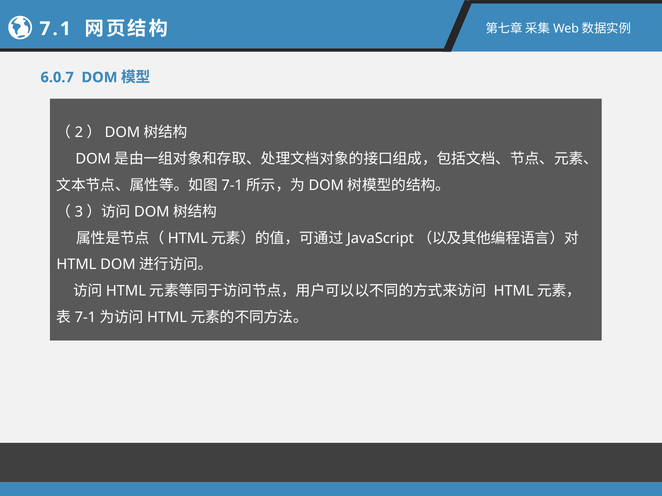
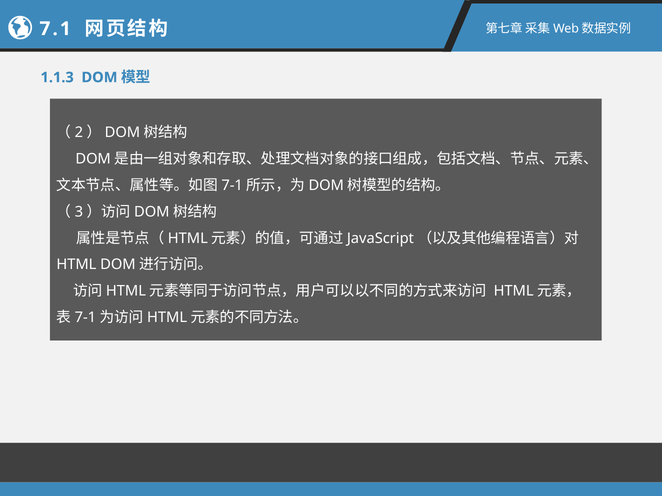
6.0.7: 6.0.7 -> 1.1.3 (57, 77)
